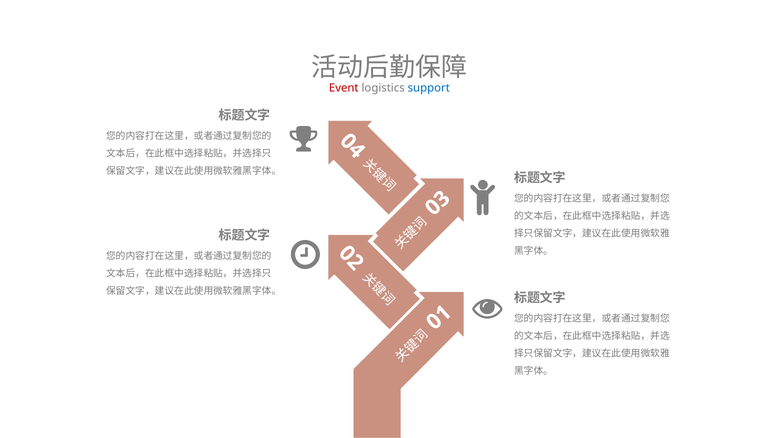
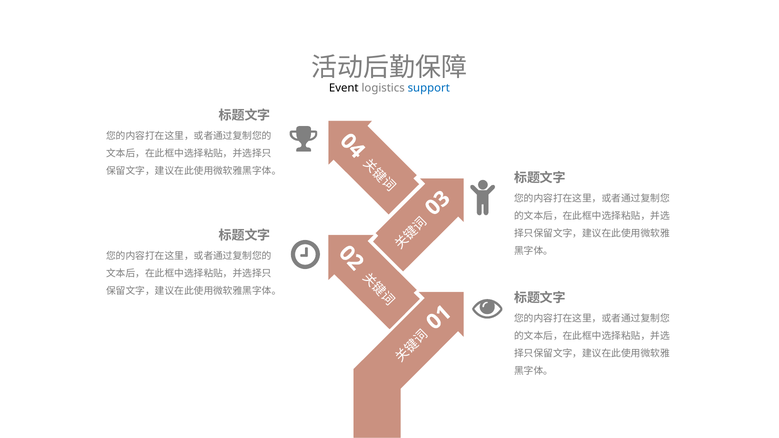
Event colour: red -> black (344, 88)
